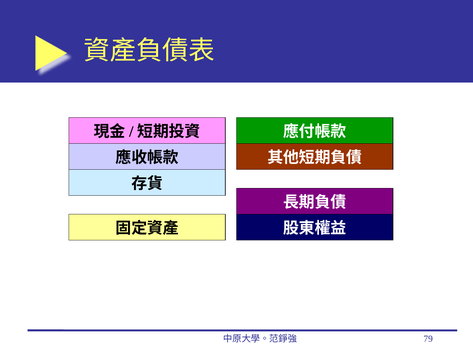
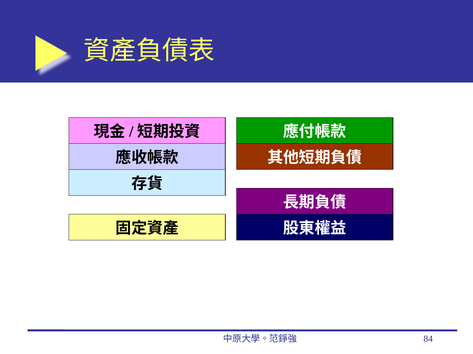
79: 79 -> 84 (428, 340)
